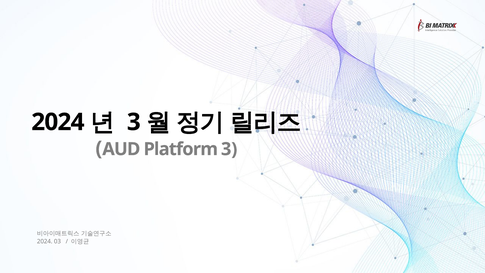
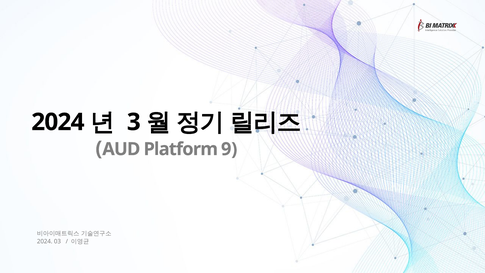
Platform 3: 3 -> 9 (229, 149)
